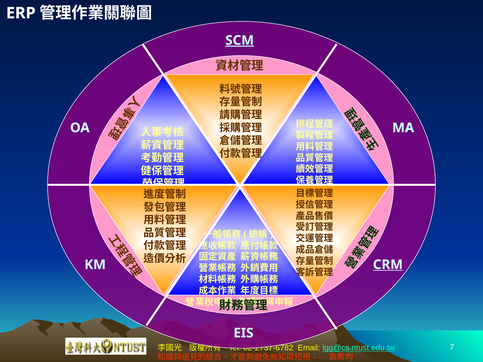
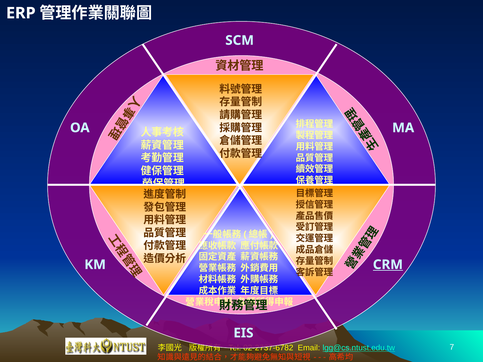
SCM underline: present -> none (240, 40)
